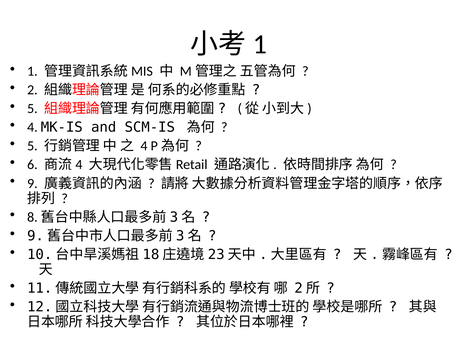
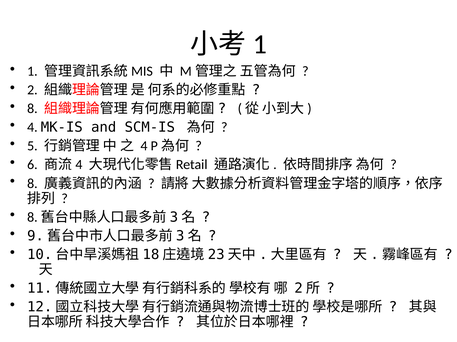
5: 5 -> 8 (32, 109)
9: 9 -> 8 (32, 184)
